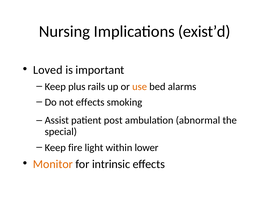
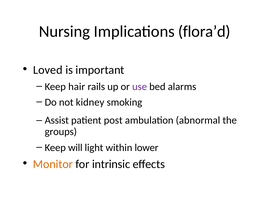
exist’d: exist’d -> flora’d (204, 31)
plus: plus -> hair (77, 87)
use colour: orange -> purple (140, 87)
not effects: effects -> kidney (90, 102)
special: special -> groups (61, 131)
fire: fire -> will (75, 148)
